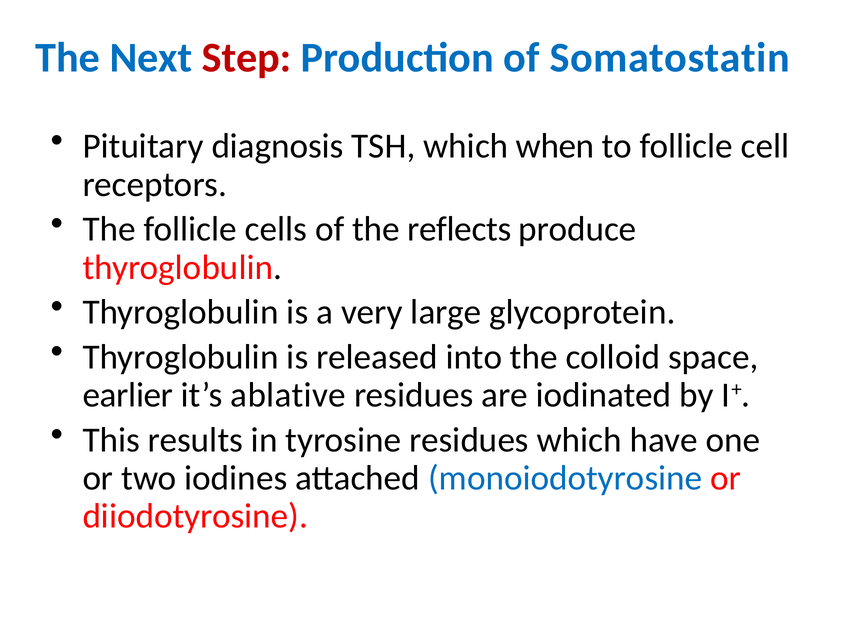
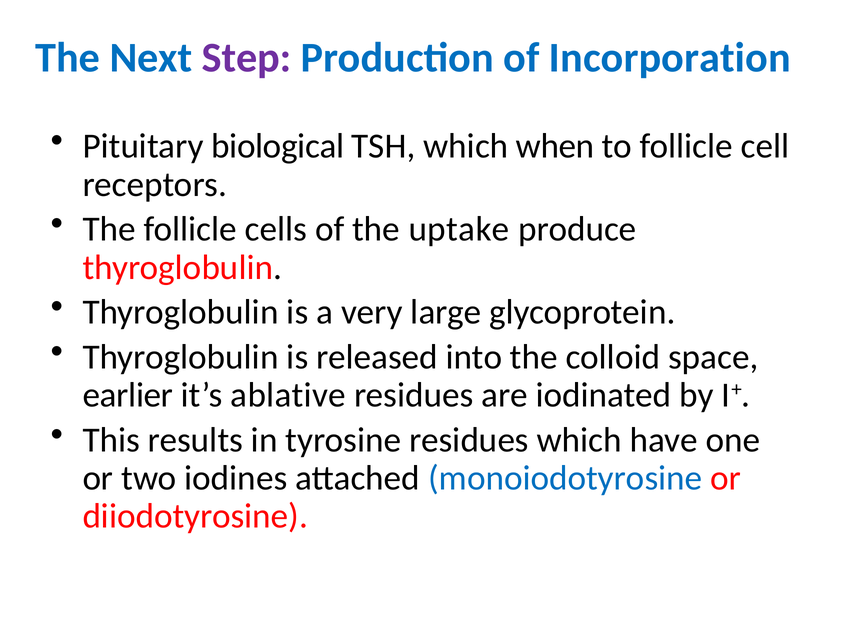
Step colour: red -> purple (247, 58)
Somatostatin: Somatostatin -> Incorporation (670, 58)
diagnosis: diagnosis -> biological (278, 146)
reflects: reflects -> uptake (459, 229)
